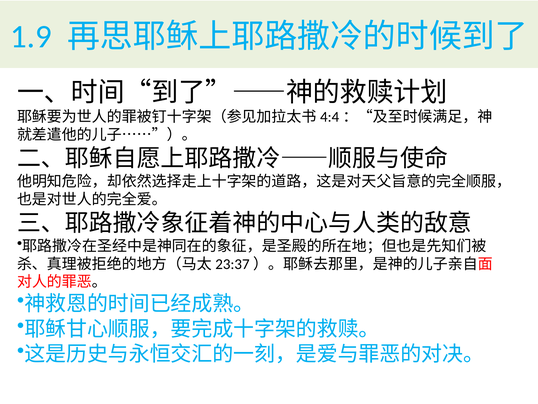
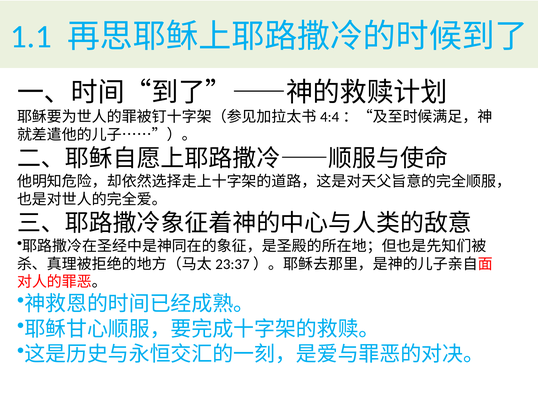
1.9: 1.9 -> 1.1 (31, 37)
